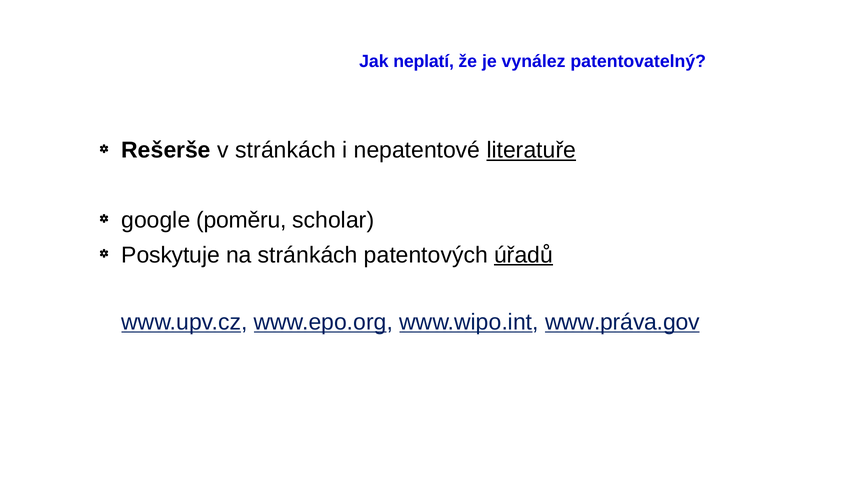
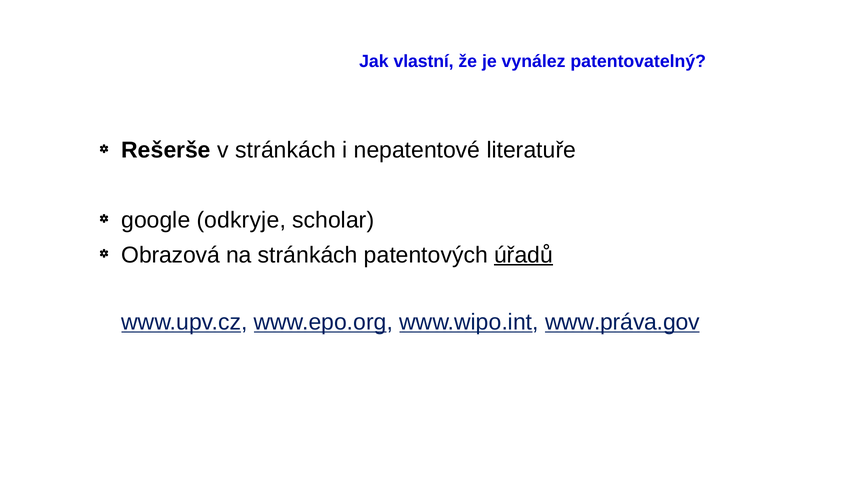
neplatí: neplatí -> vlastní (424, 61)
literatuře underline: present -> none (531, 150)
poměru: poměru -> odkryje (241, 220)
Poskytuje: Poskytuje -> Obrazová (171, 255)
